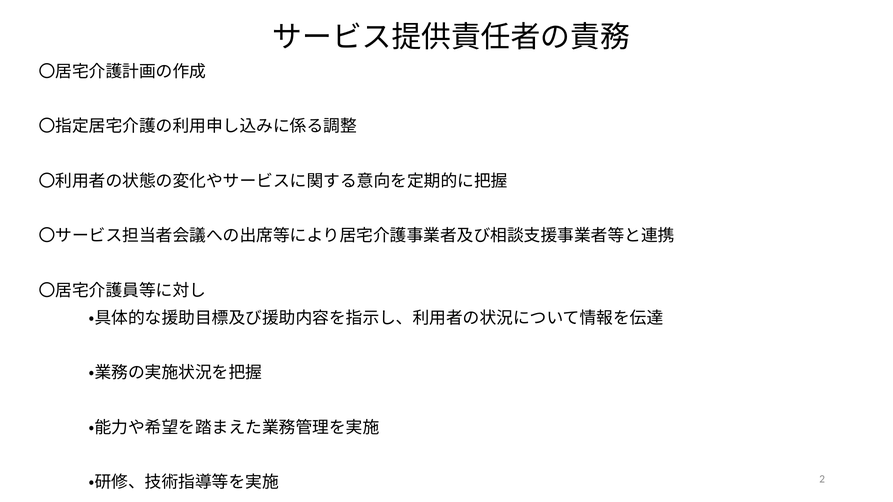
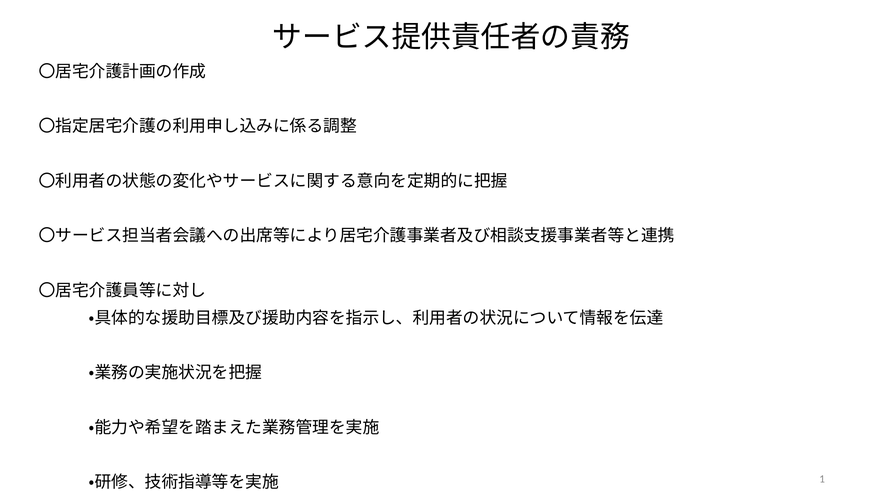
2: 2 -> 1 (822, 480)
